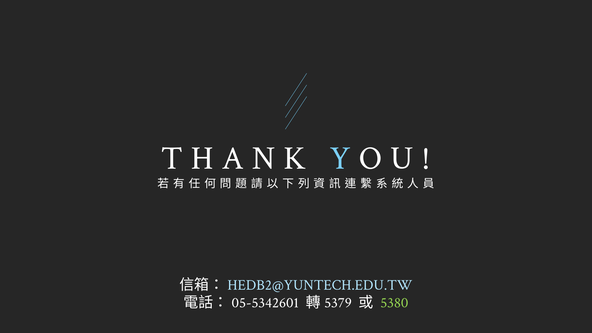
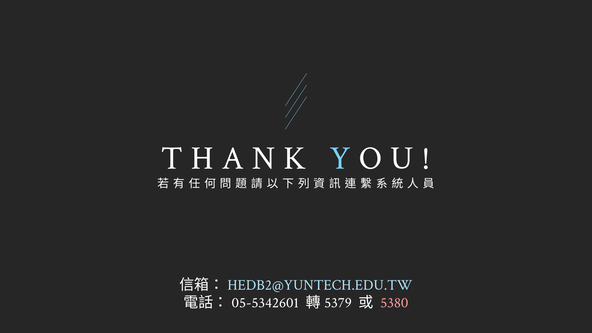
5380 colour: light green -> pink (394, 303)
